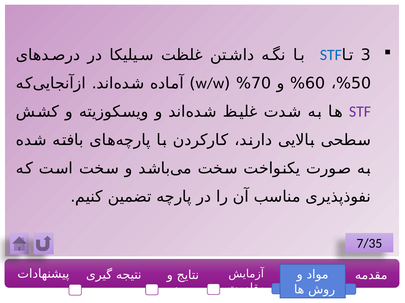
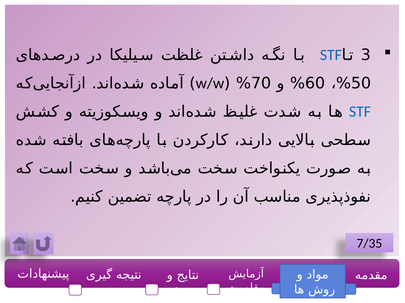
STF colour: purple -> blue (360, 112)
